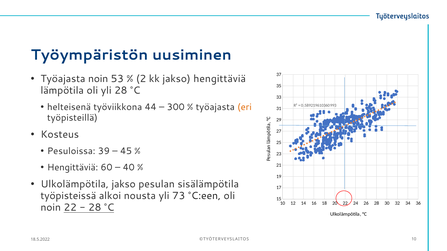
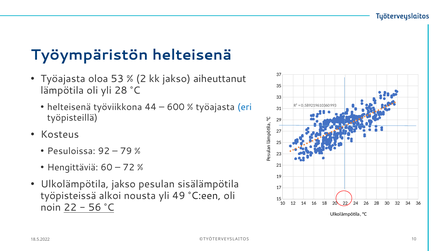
Työympäristön uusiminen: uusiminen -> helteisenä (192, 55)
Työajasta noin: noin -> oloa (98, 79)
jakso hengittäviä: hengittäviä -> aiheuttanut (220, 79)
300: 300 -> 600 (176, 107)
eri colour: orange -> blue (245, 107)
39: 39 -> 92 (104, 151)
45: 45 -> 79 (126, 151)
40: 40 -> 72 (129, 168)
73: 73 -> 49 (179, 196)
28: 28 -> 56 (95, 208)
